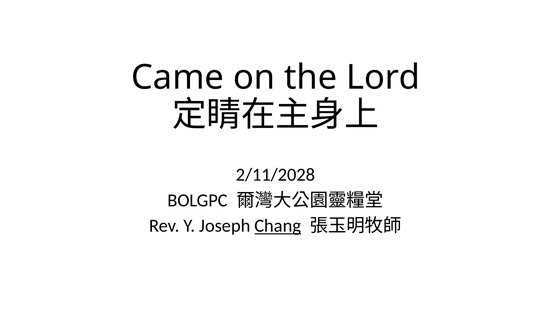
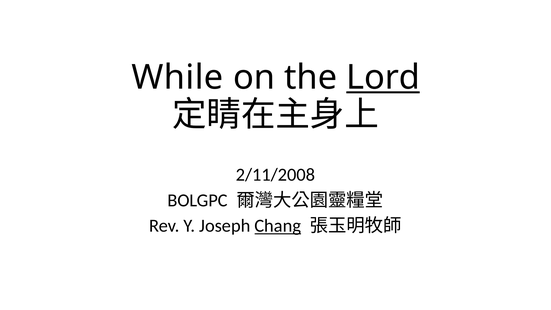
Came: Came -> While (177, 77)
Lord underline: none -> present (383, 77)
2/11/2028: 2/11/2028 -> 2/11/2008 (275, 175)
